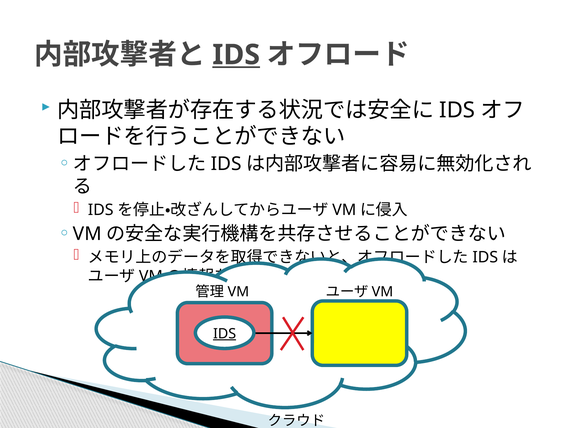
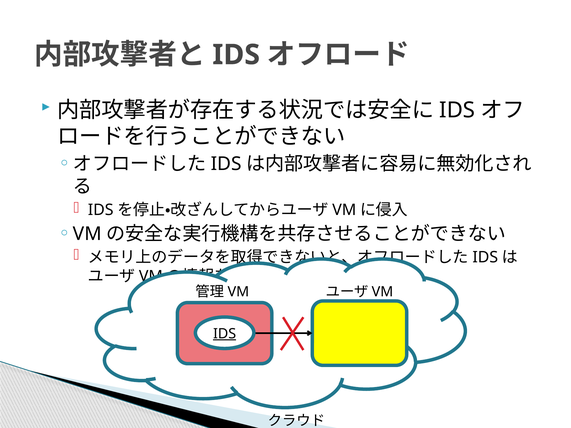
IDS underline: present -> none (236, 55)
